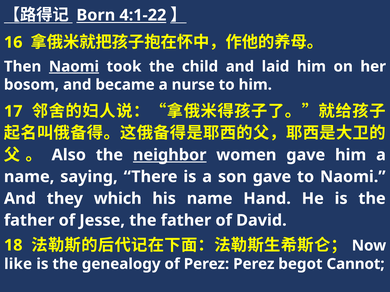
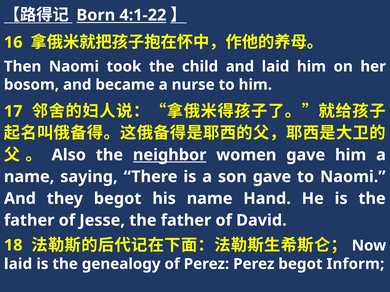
Naomi underline: present -> none (74, 67)
they which: which -> begot (118, 199)
like: like -> laid (18, 264)
Cannot: Cannot -> Inform (355, 264)
